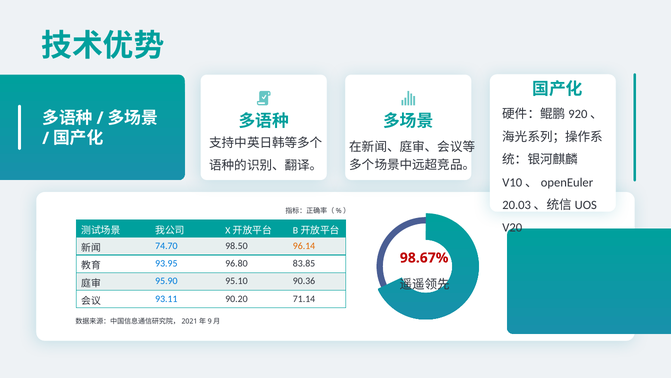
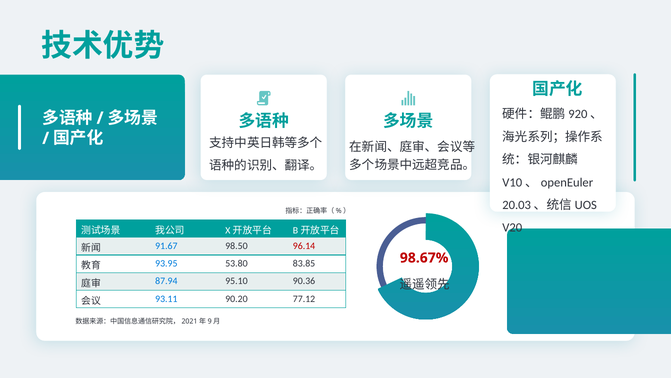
74.70: 74.70 -> 91.67 (166, 246)
96.14 colour: orange -> red (304, 246)
96.80: 96.80 -> 53.80 (236, 263)
95.90: 95.90 -> 87.94 (166, 281)
71.14: 71.14 -> 77.12 (304, 298)
